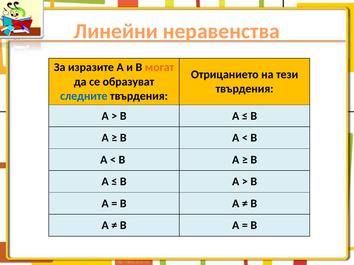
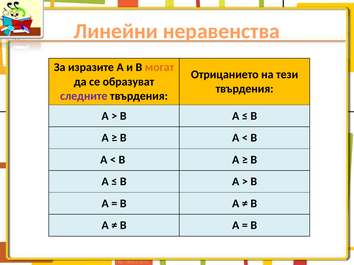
следните colour: blue -> purple (84, 96)
